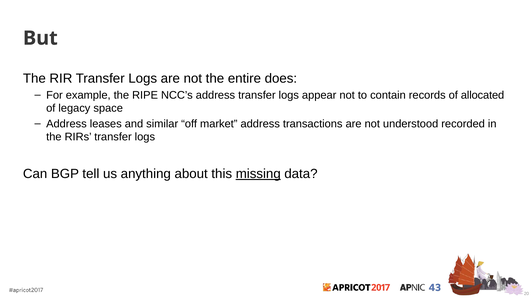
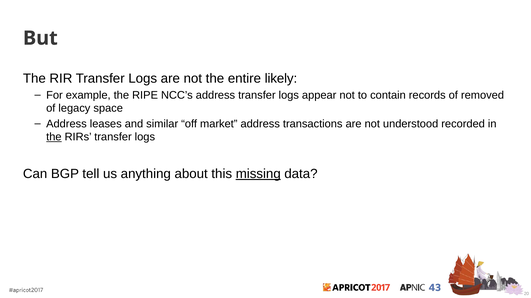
does: does -> likely (281, 79)
allocated: allocated -> removed (482, 95)
the underline: none -> present (54, 137)
